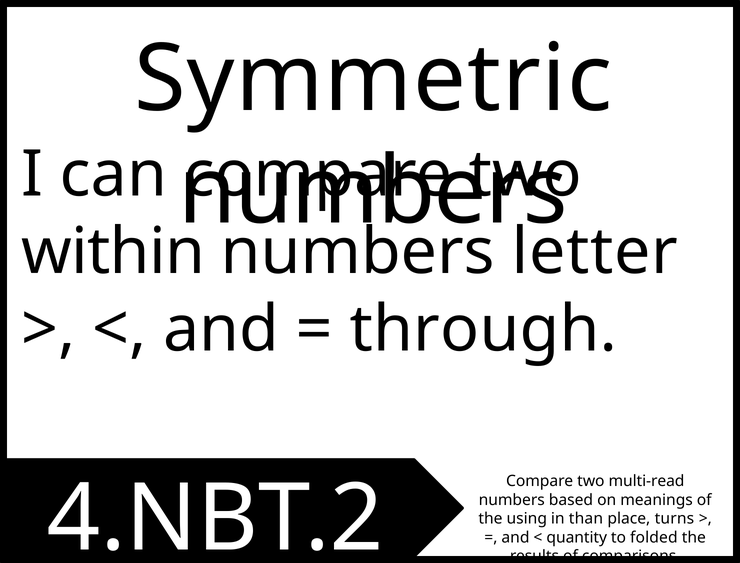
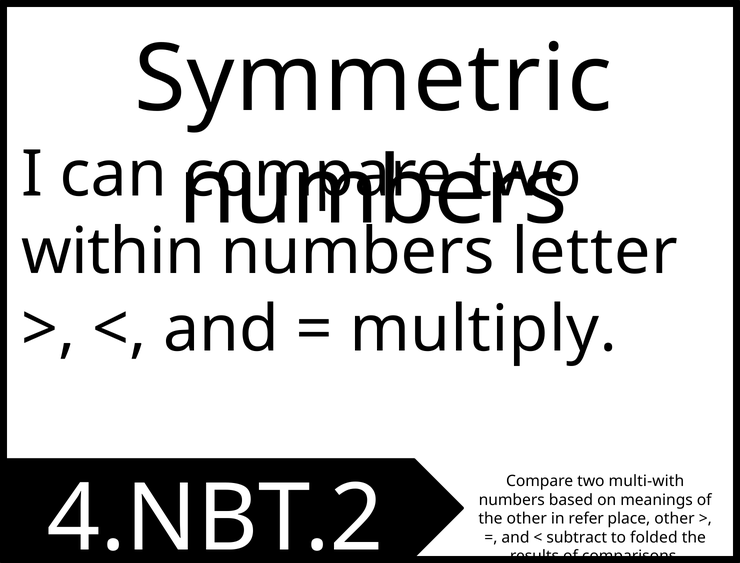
through: through -> multiply (483, 330)
multi-read: multi-read -> multi-with (646, 482)
the using: using -> other (527, 520)
than: than -> refer (586, 520)
place turns: turns -> other (674, 520)
quantity: quantity -> subtract (577, 538)
